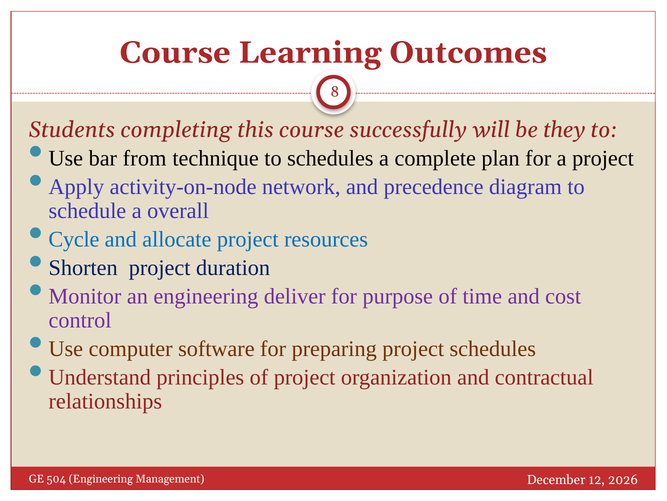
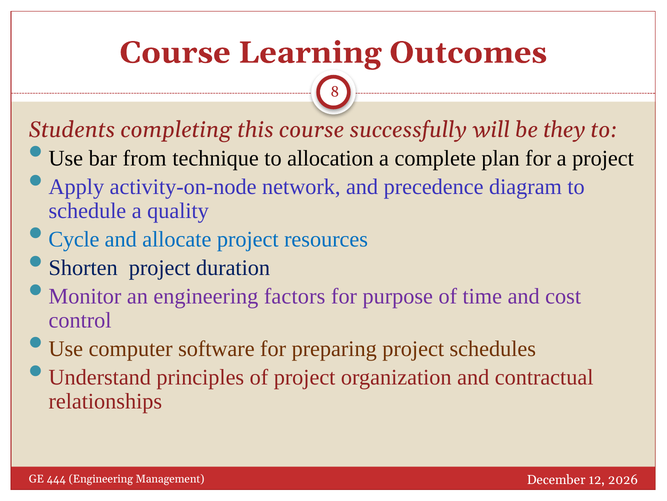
to schedules: schedules -> allocation (330, 158)
overall: overall -> quality (178, 211)
deliver: deliver -> factors (295, 296)
504: 504 -> 444 (56, 478)
